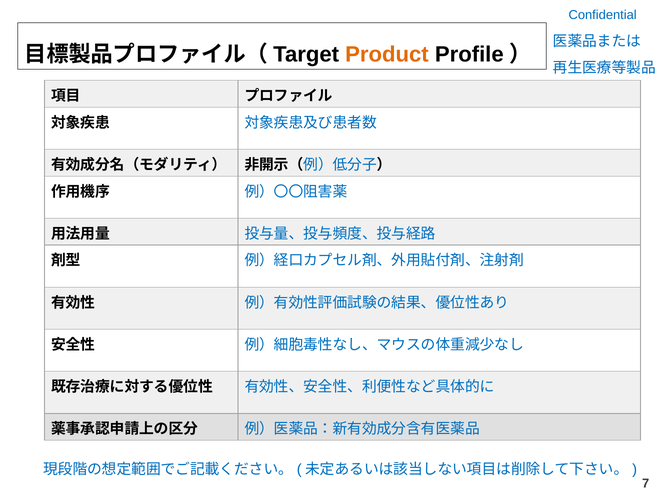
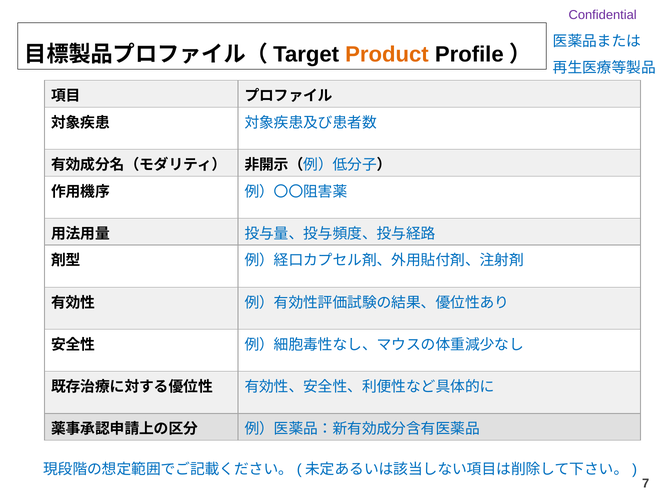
Confidential colour: blue -> purple (603, 15)
